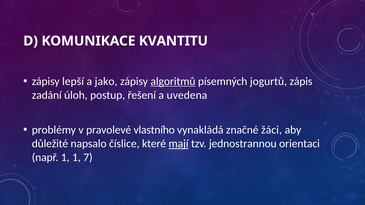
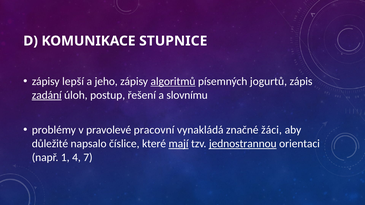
KVANTITU: KVANTITU -> STUPNICE (173, 41)
jako: jako -> jeho (106, 82)
zadání underline: none -> present (47, 95)
uvedena: uvedena -> slovnímu (187, 95)
vlastního: vlastního -> pracovní (154, 130)
jednostrannou underline: none -> present (243, 144)
1 1: 1 -> 4 (76, 158)
